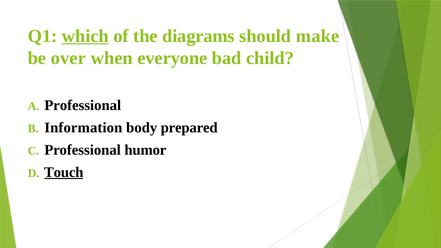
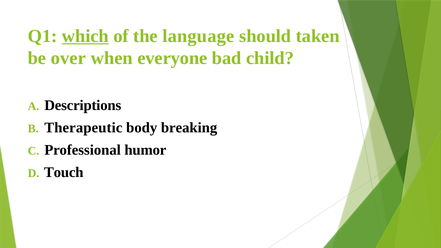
diagrams: diagrams -> language (198, 36)
make: make -> taken (318, 36)
Professional: Professional -> Descriptions (83, 105)
Information: Information -> Therapeutic (83, 128)
prepared: prepared -> breaking (189, 128)
Touch underline: present -> none (64, 172)
